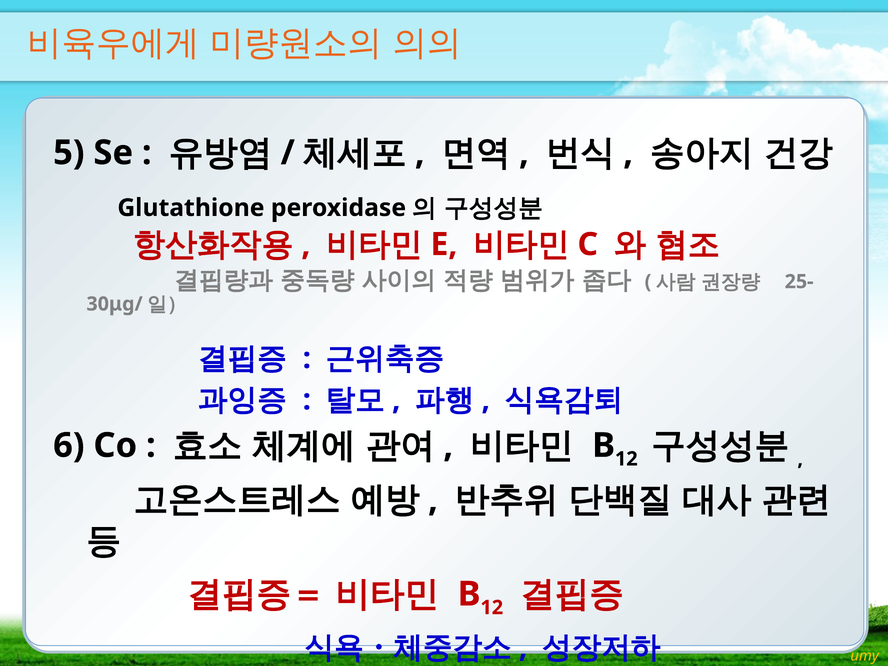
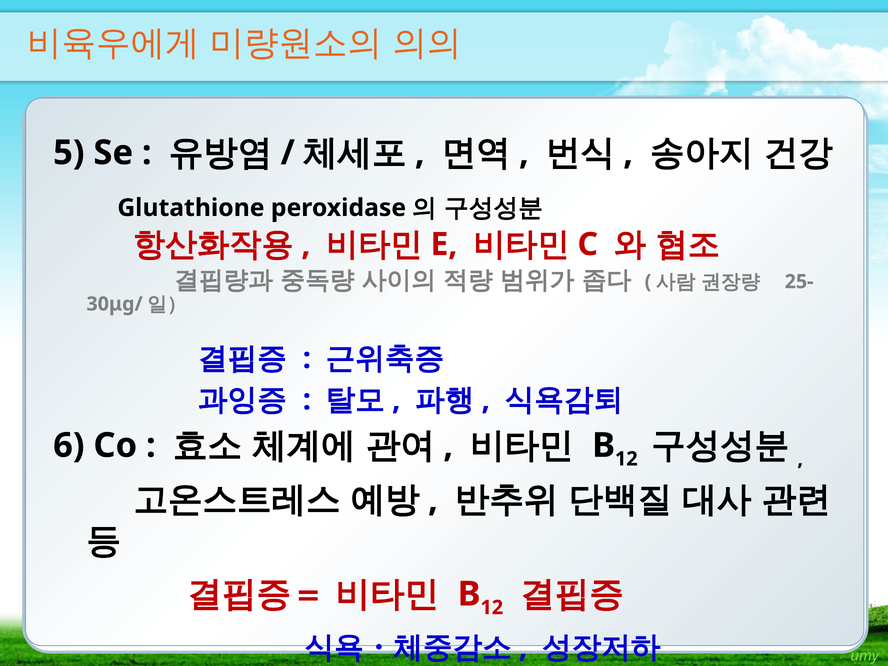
umy colour: yellow -> light green (865, 656)
